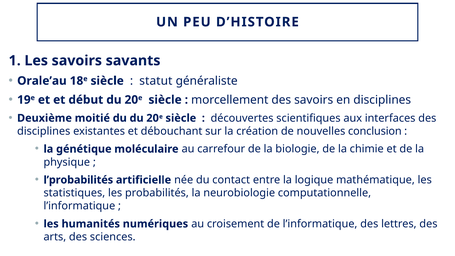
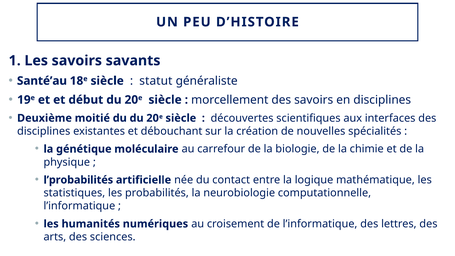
Orale’au: Orale’au -> Santé’au (42, 81)
conclusion: conclusion -> spécialités (375, 131)
